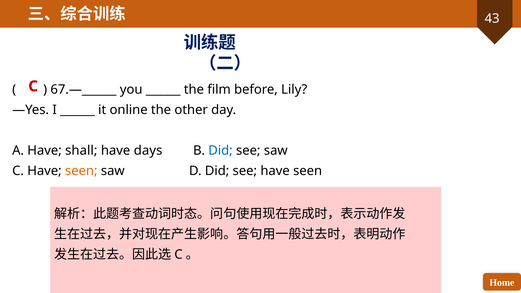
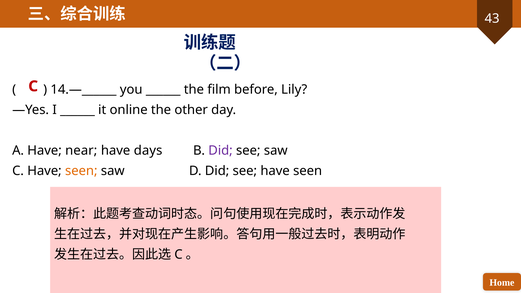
67.—______: 67.—______ -> 14.—______ (84, 90)
shall: shall -> near (81, 150)
Did colour: blue -> purple (221, 150)
